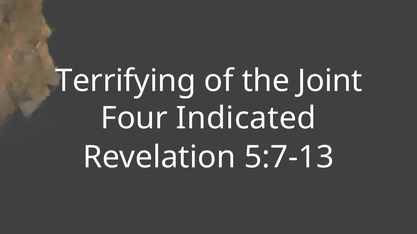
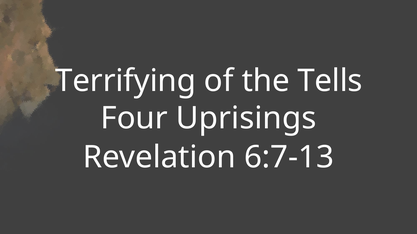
Joint: Joint -> Tells (330, 81)
Indicated: Indicated -> Uprisings (246, 118)
5:7-13: 5:7-13 -> 6:7-13 (289, 158)
